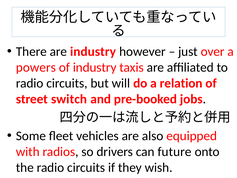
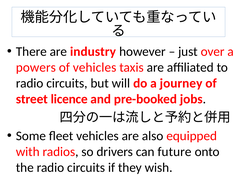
of industry: industry -> vehicles (95, 67)
relation: relation -> journey (181, 83)
switch: switch -> licence (69, 99)
